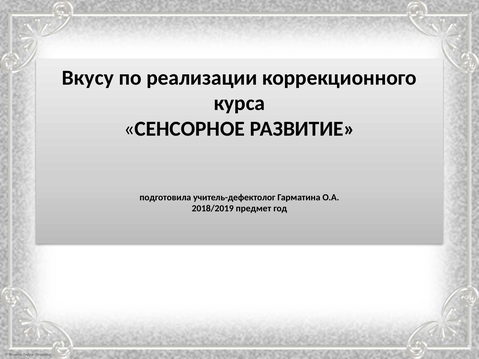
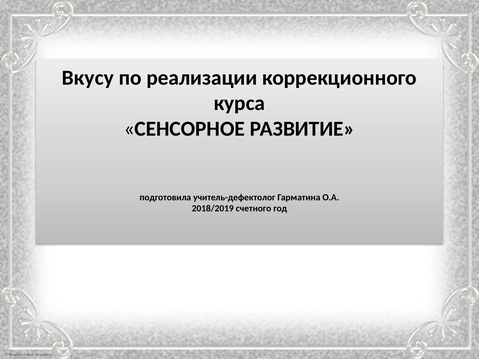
предмет: предмет -> счетного (254, 209)
